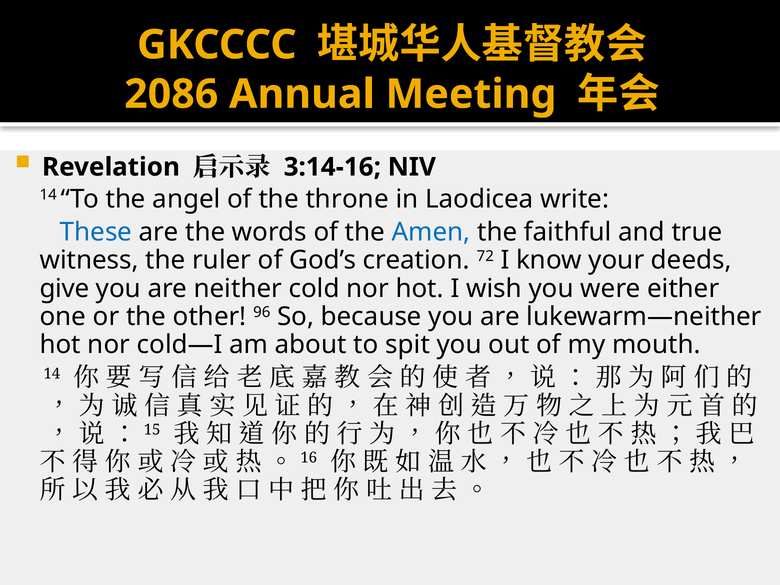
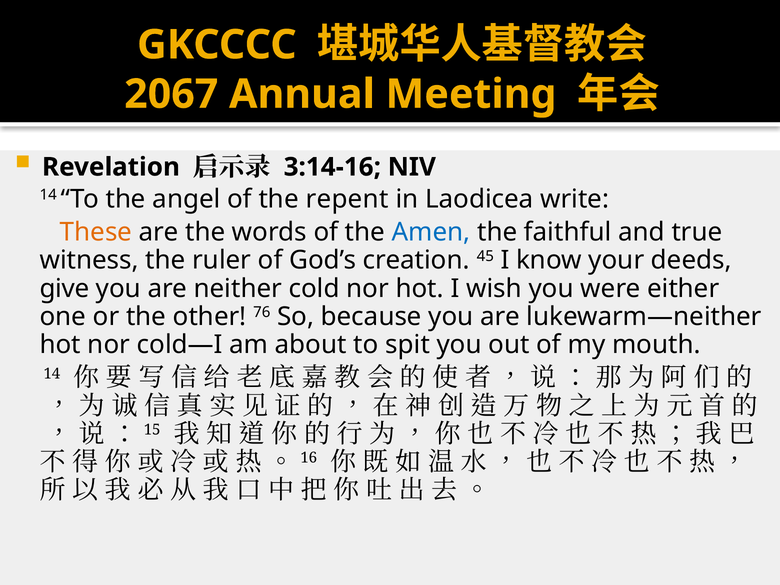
2086: 2086 -> 2067 (171, 94)
throne: throne -> repent (347, 199)
These colour: blue -> orange (96, 232)
72: 72 -> 45 (485, 256)
96: 96 -> 76 (262, 312)
